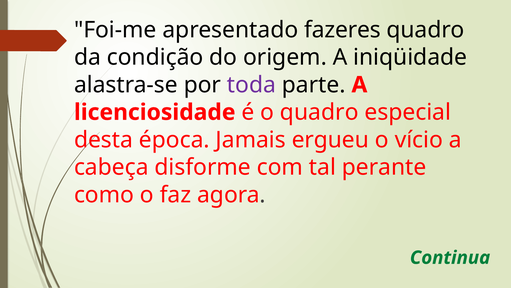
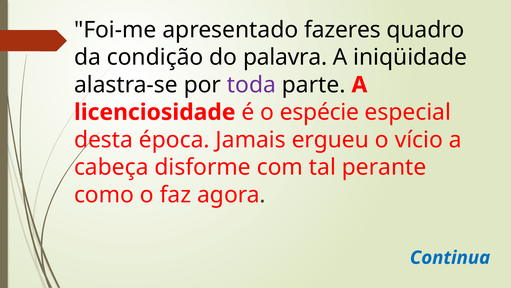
origem: origem -> palavra (285, 57)
o quadro: quadro -> espécie (319, 112)
Continua colour: green -> blue (450, 257)
